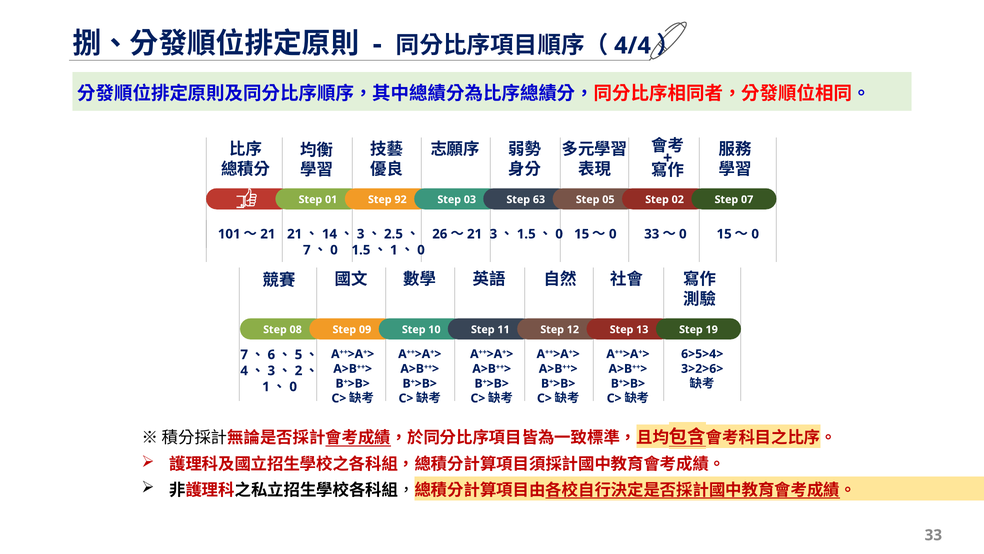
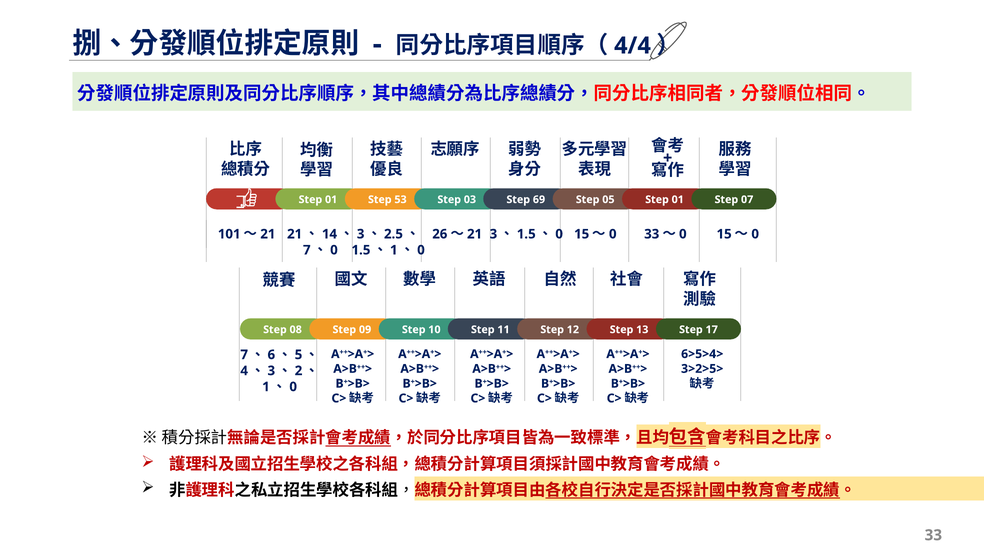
92: 92 -> 53 (401, 199)
63: 63 -> 69 (539, 199)
05 Step 02: 02 -> 01 (678, 199)
19: 19 -> 17 (712, 329)
3>2>6>: 3>2>6> -> 3>2>5> (702, 368)
